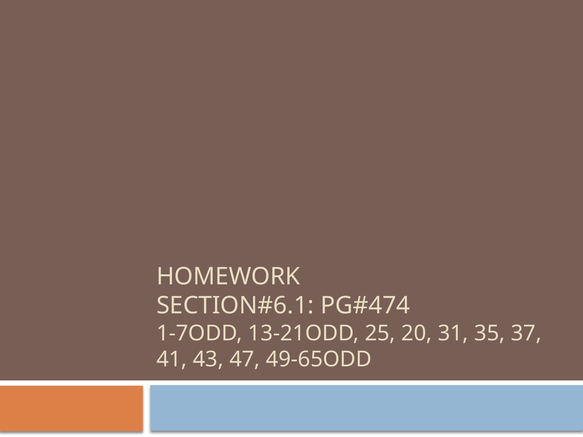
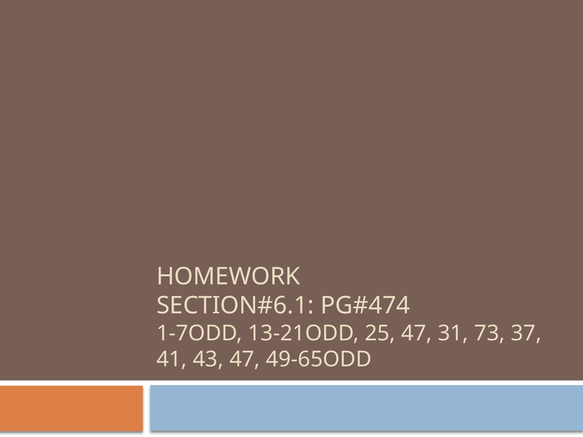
25 20: 20 -> 47 (417, 333)
35: 35 -> 73 (490, 333)
